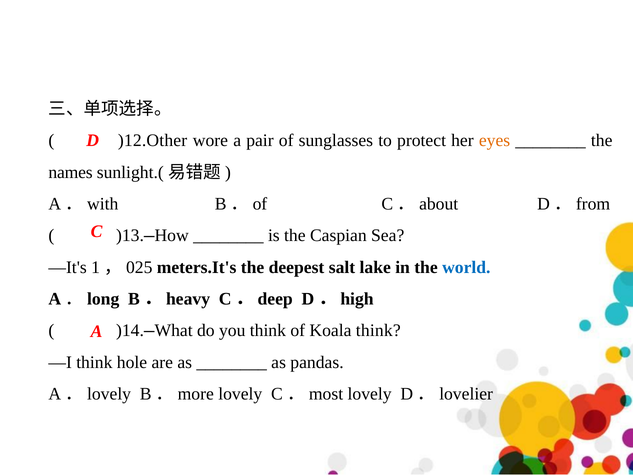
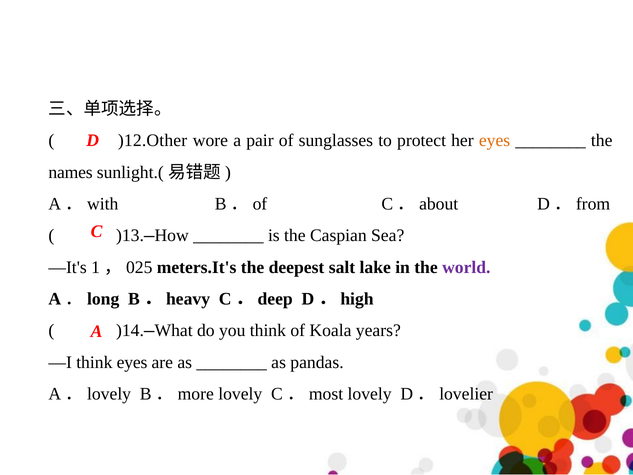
world colour: blue -> purple (466, 267)
Koala think: think -> years (378, 330)
think hole: hole -> eyes (132, 362)
